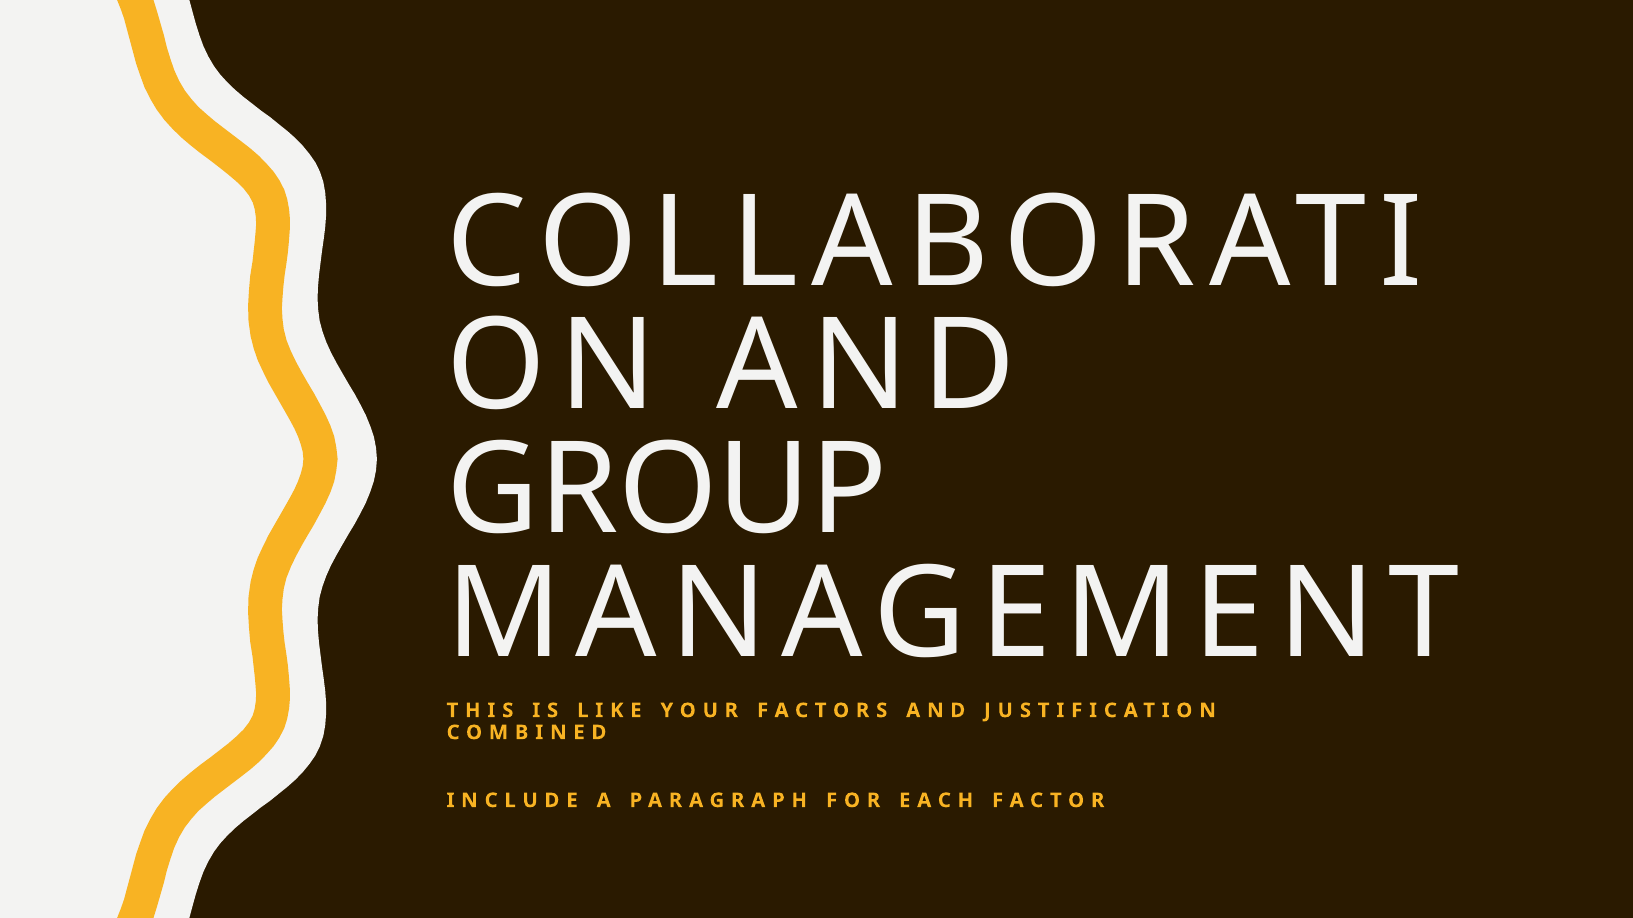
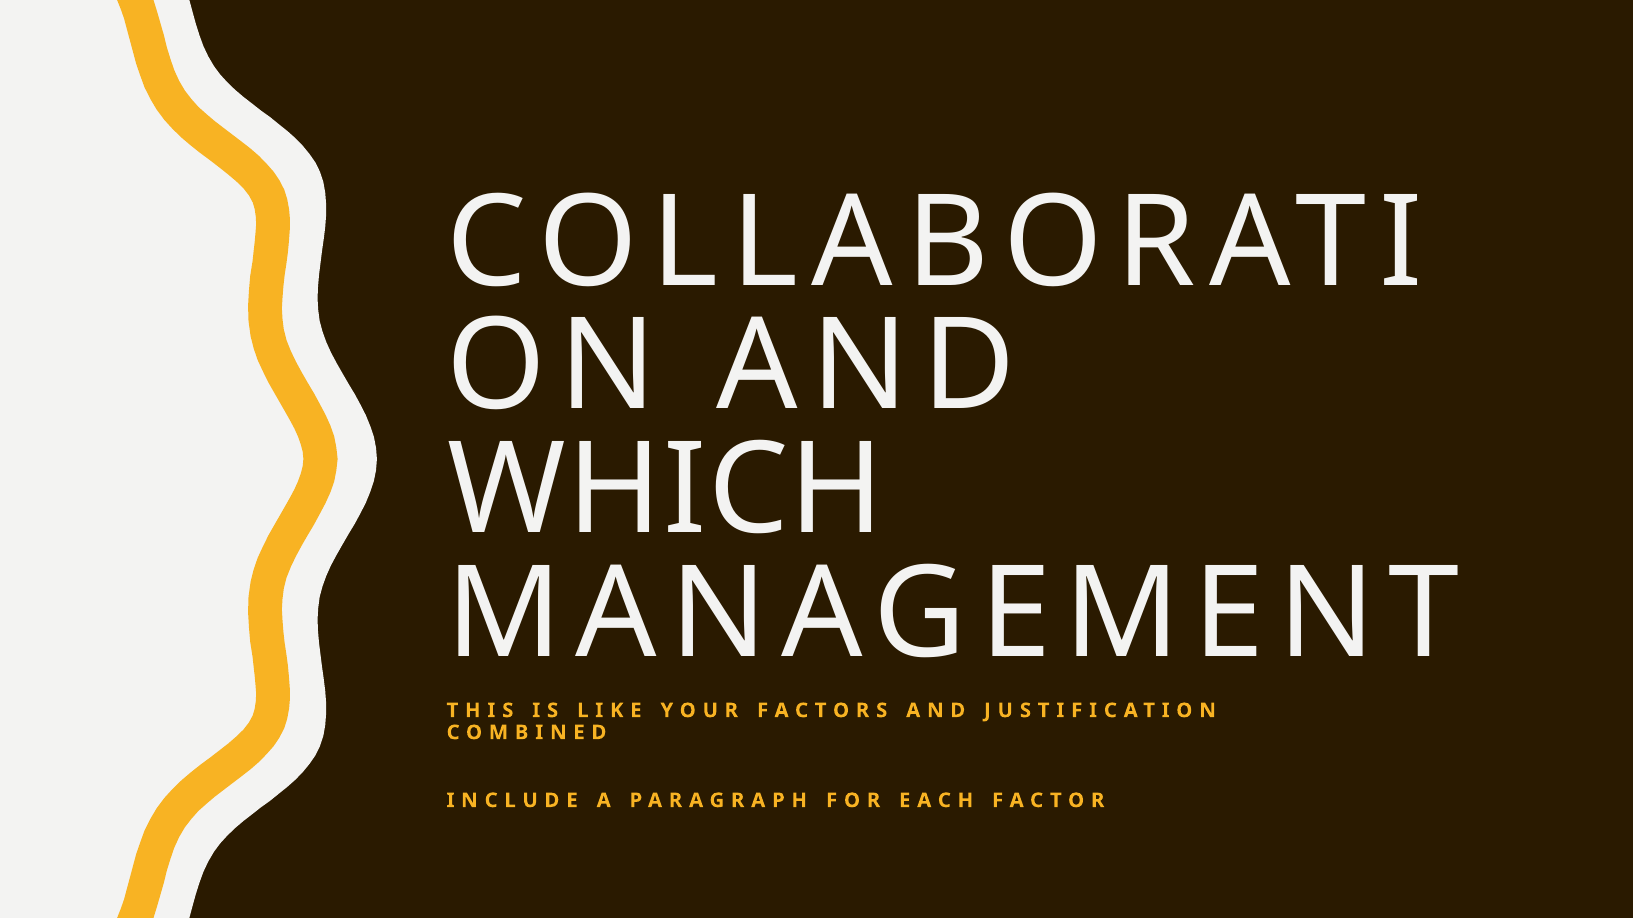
GROUP: GROUP -> WHICH (666, 491)
